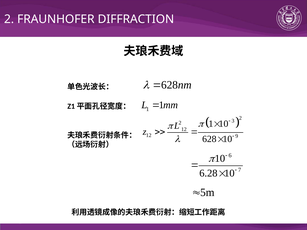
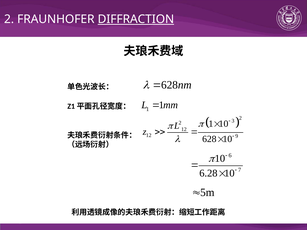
DIFFRACTION underline: none -> present (136, 19)
